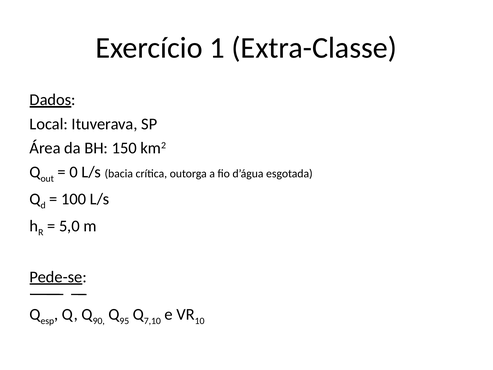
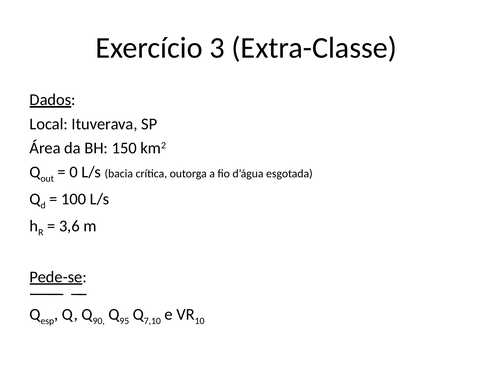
1: 1 -> 3 (217, 48)
5,0: 5,0 -> 3,6 (69, 226)
